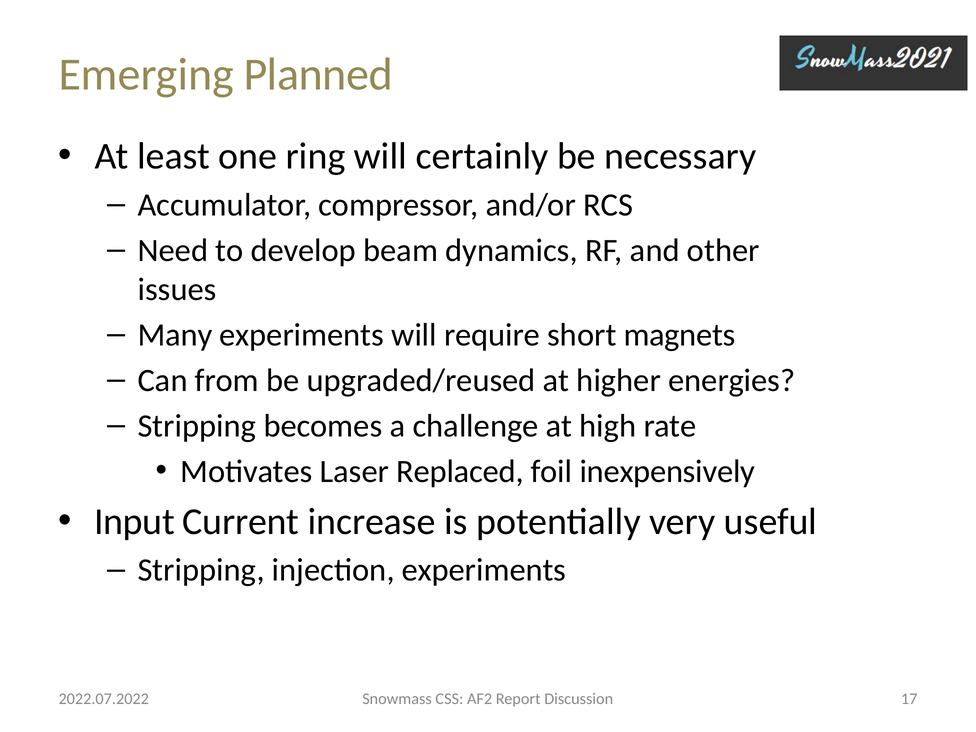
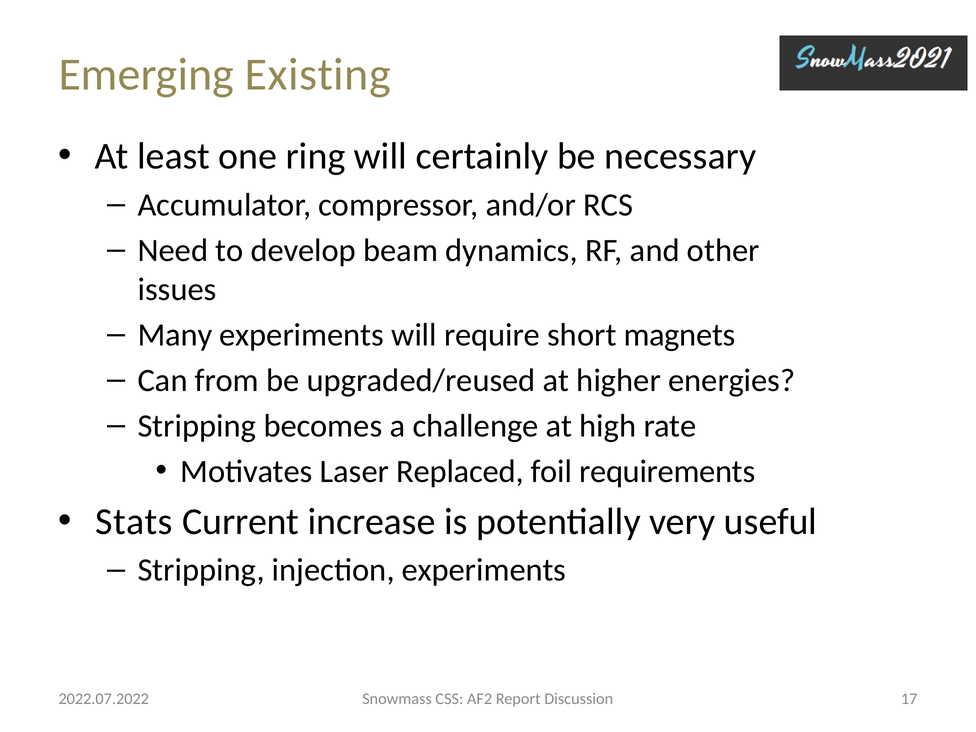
Planned: Planned -> Existing (318, 75)
inexpensively: inexpensively -> requirements (667, 472)
Input: Input -> Stats (134, 522)
